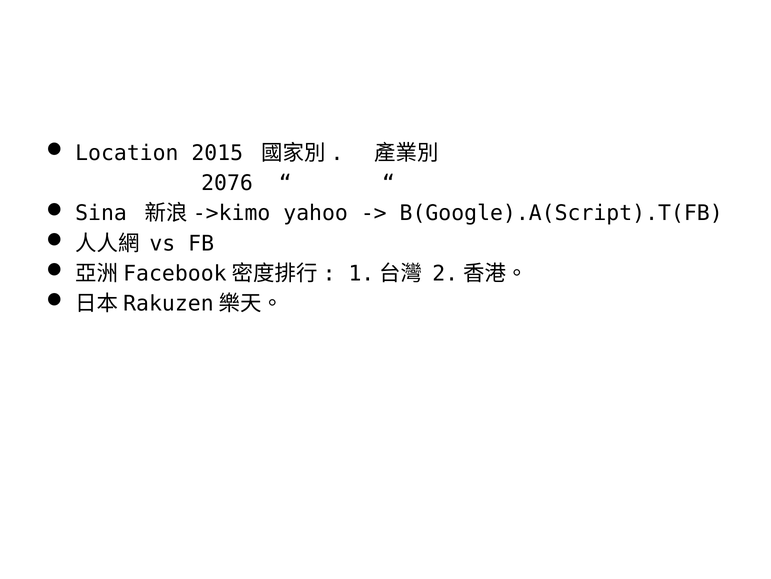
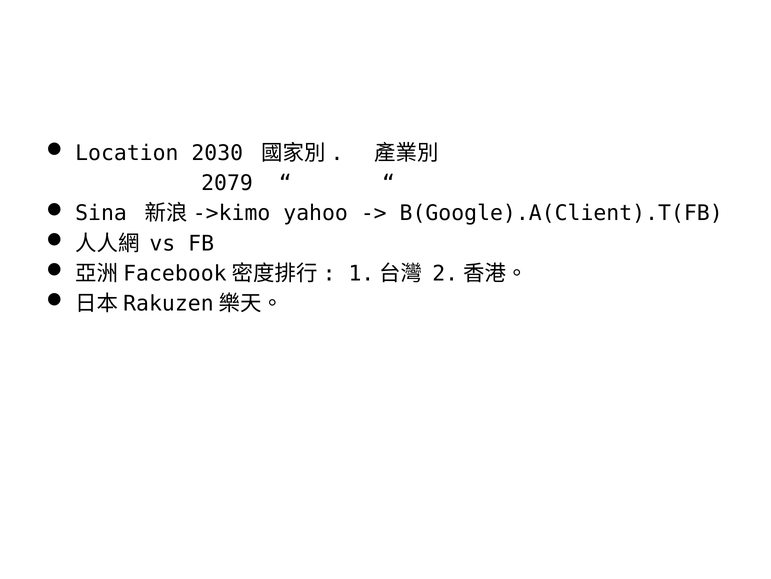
2015: 2015 -> 2030 (217, 153)
2076: 2076 -> 2079 (227, 183)
B(Google).A(Script).T(FB: B(Google).A(Script).T(FB -> B(Google).A(Client).T(FB (561, 213)
